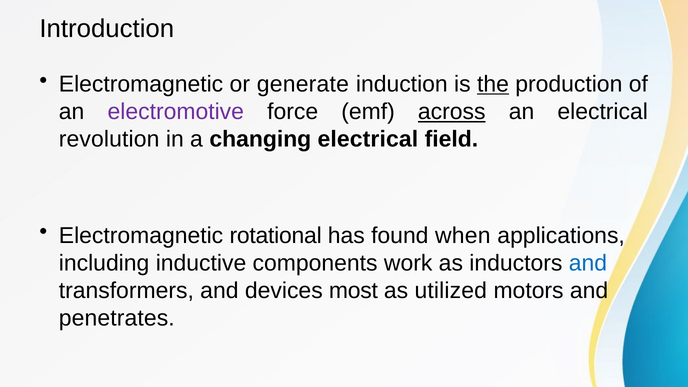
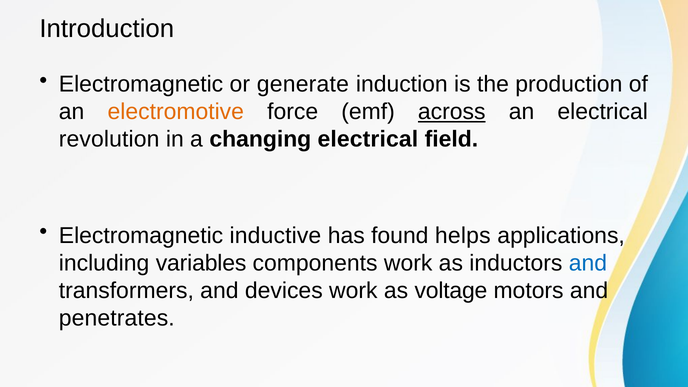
the underline: present -> none (493, 84)
electromotive colour: purple -> orange (176, 112)
rotational: rotational -> inductive (275, 236)
when: when -> helps (463, 236)
inductive: inductive -> variables (201, 263)
devices most: most -> work (353, 291)
utilized: utilized -> voltage (451, 291)
